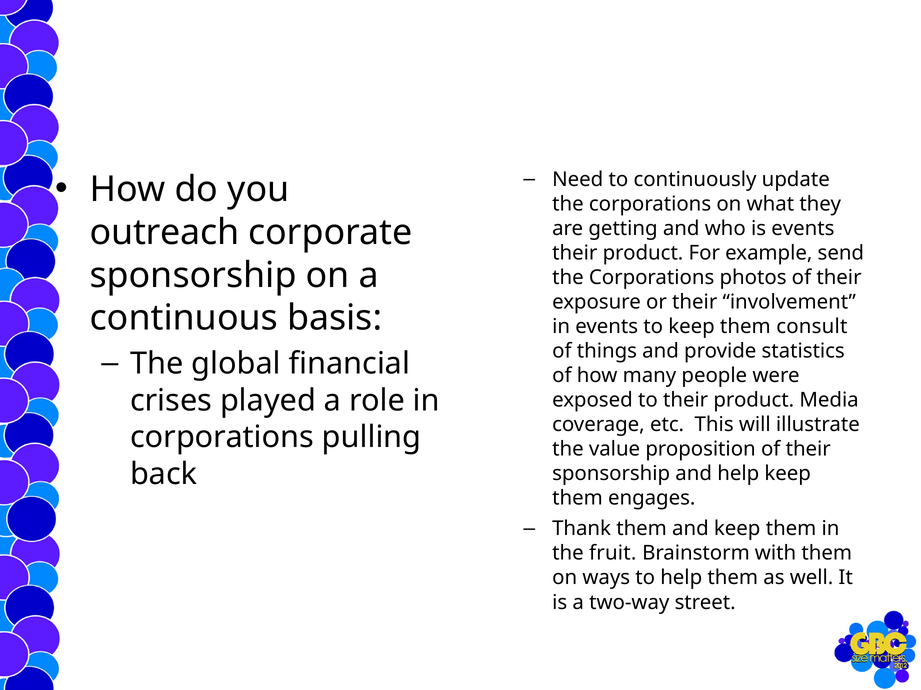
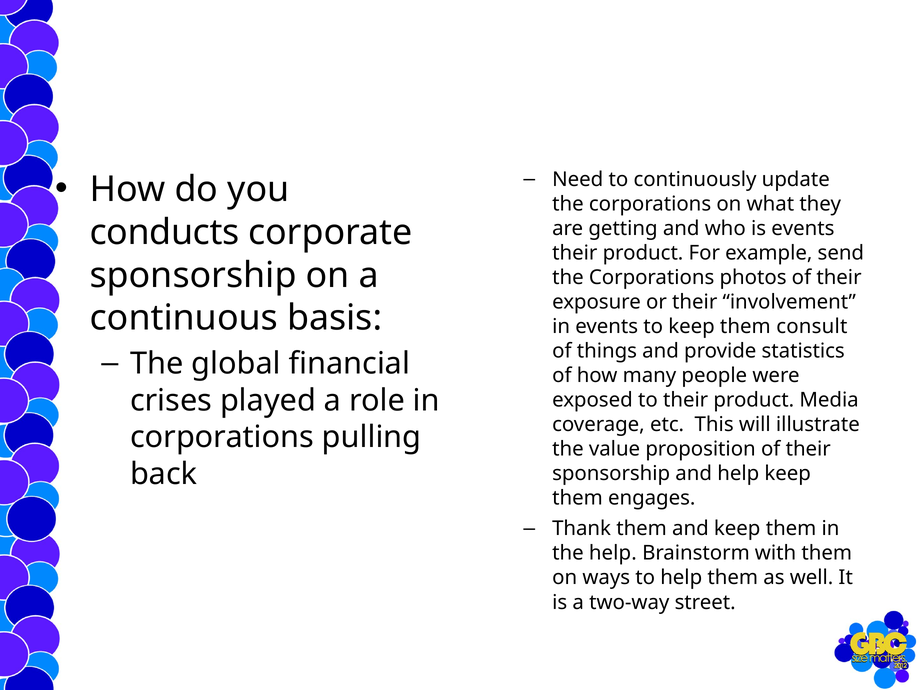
outreach: outreach -> conducts (165, 233)
the fruit: fruit -> help (613, 554)
